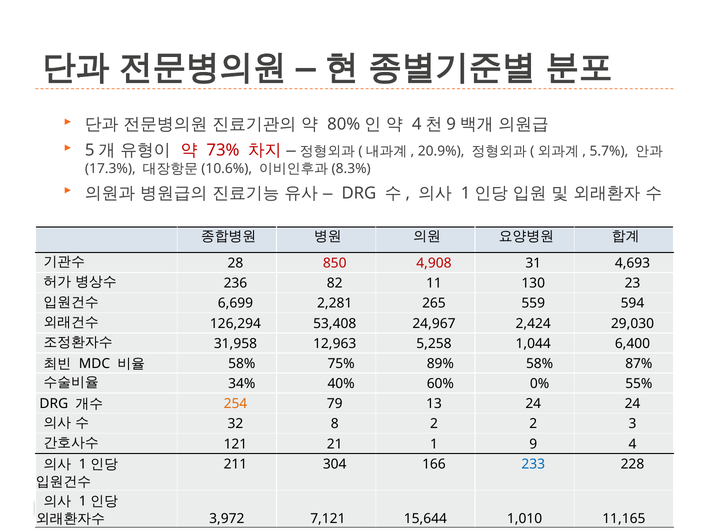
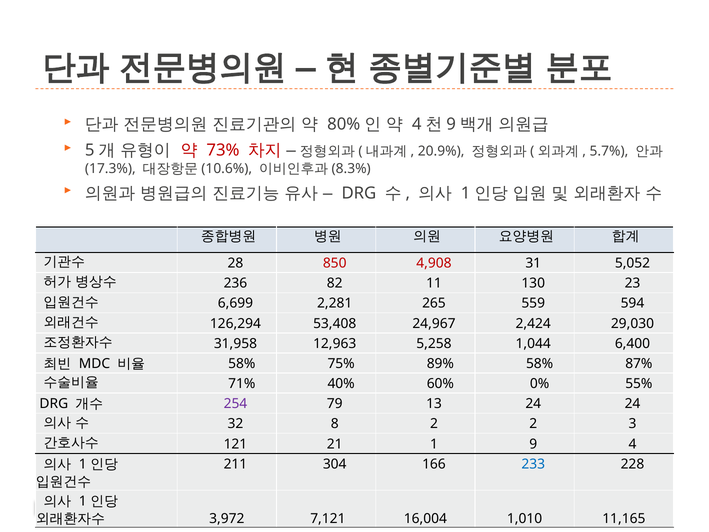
4,693: 4,693 -> 5,052 (633, 263)
34%: 34% -> 71% (242, 384)
254 colour: orange -> purple (235, 404)
15,644: 15,644 -> 16,004 (425, 518)
